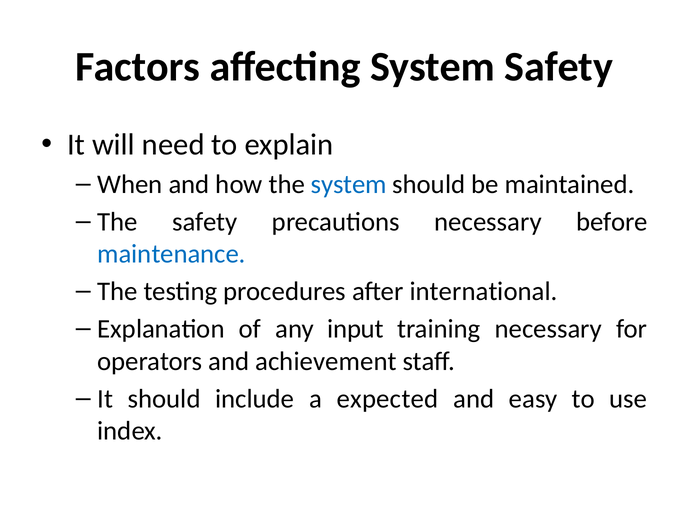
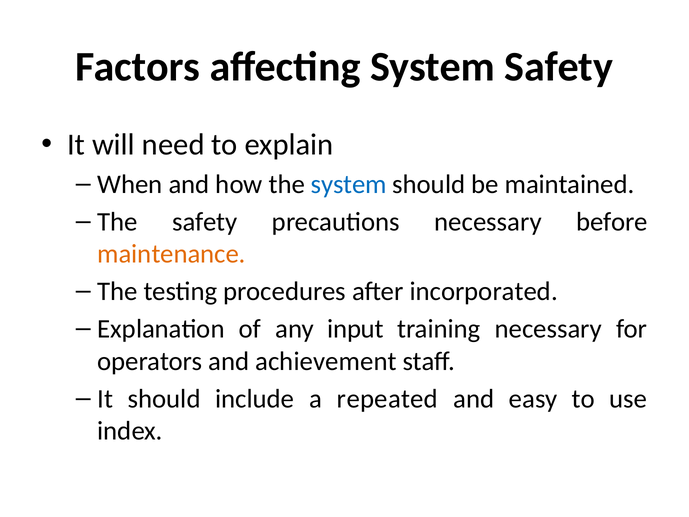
maintenance colour: blue -> orange (172, 254)
international: international -> incorporated (484, 291)
expected: expected -> repeated (387, 399)
